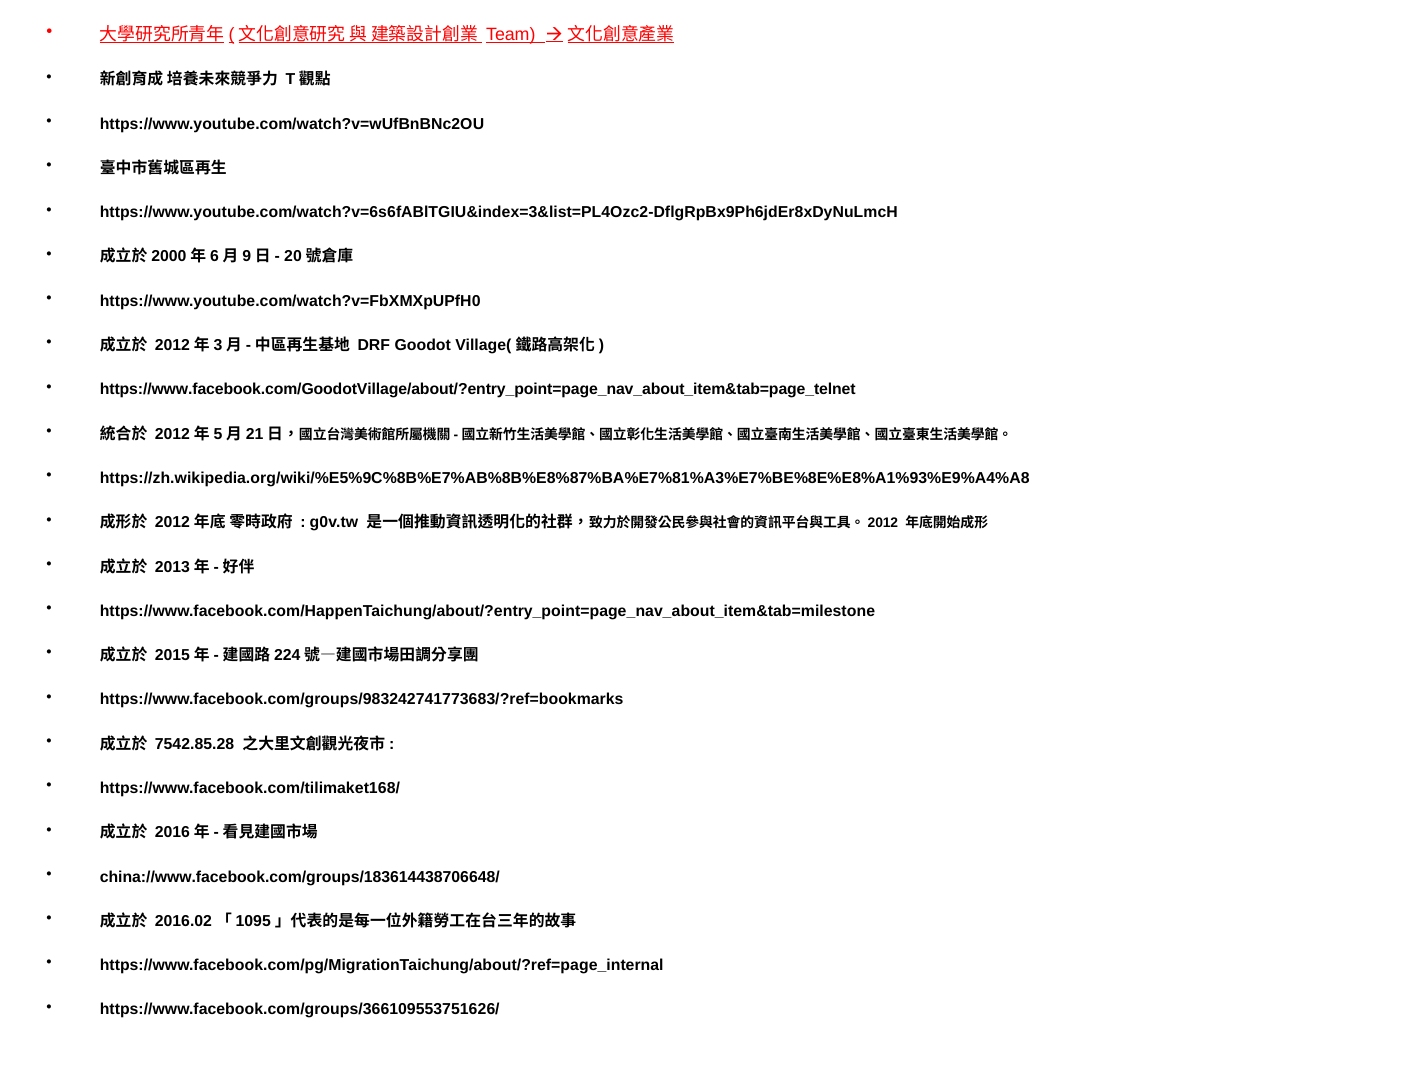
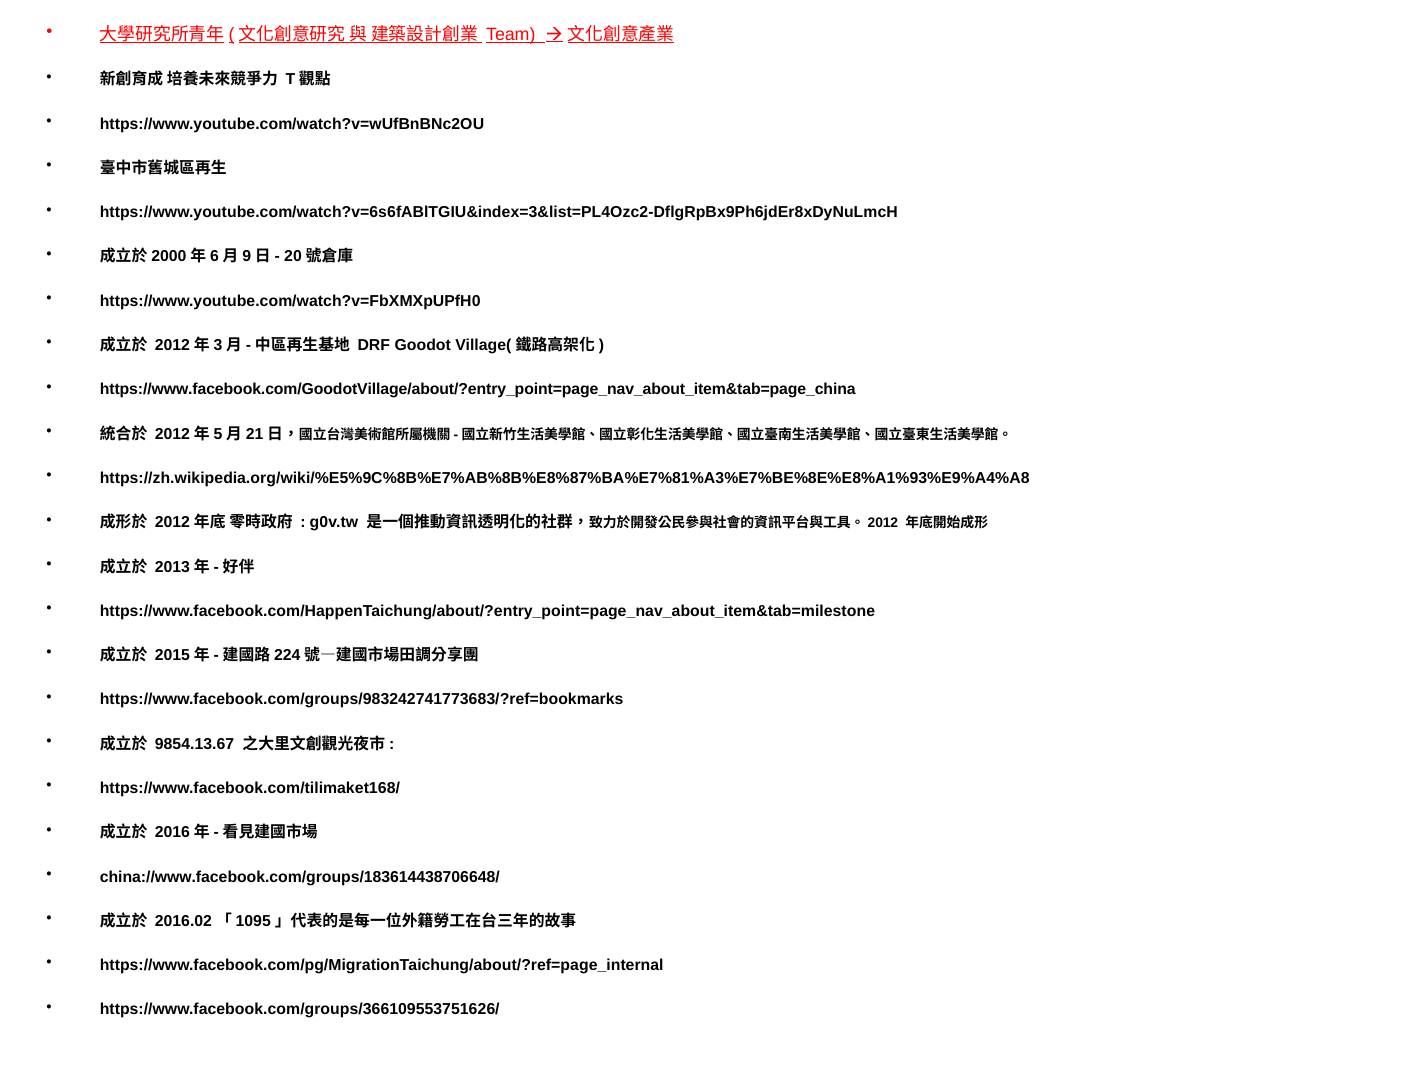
https://www.facebook.com/GoodotVillage/about/?entry_point=page_nav_about_item&tab=page_telnet: https://www.facebook.com/GoodotVillage/about/?entry_point=page_nav_about_item&tab=page_telnet -> https://www.facebook.com/GoodotVillage/about/?entry_point=page_nav_about_item&tab=page_china (478, 390)
7542.85.28: 7542.85.28 -> 9854.13.67 (195, 744)
